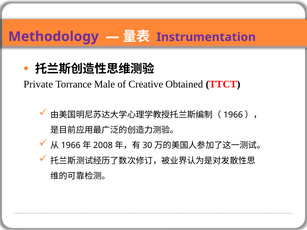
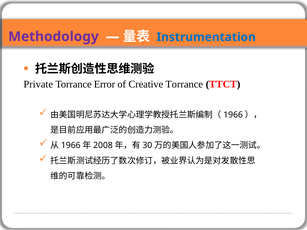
Instrumentation colour: purple -> blue (206, 37)
Male: Male -> Error (105, 84)
Creative Obtained: Obtained -> Torrance (184, 84)
